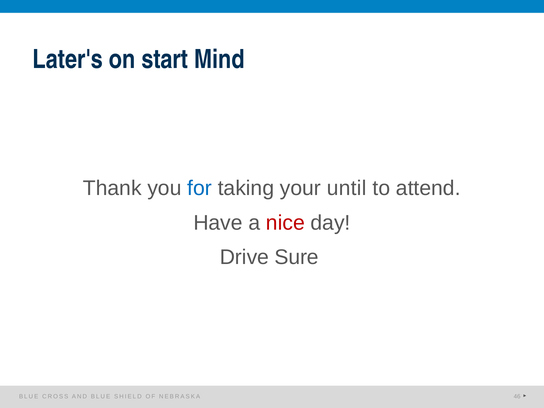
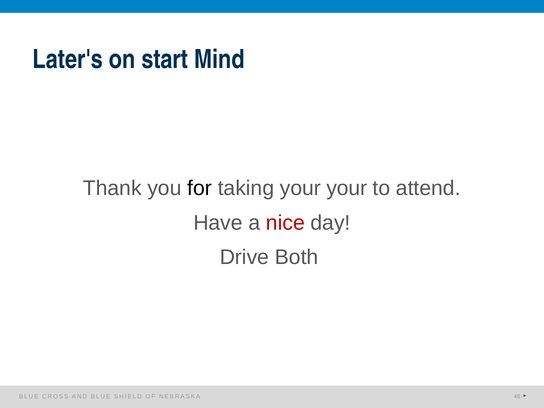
for colour: blue -> black (200, 188)
your until: until -> your (347, 188)
Sure: Sure -> Both (297, 257)
